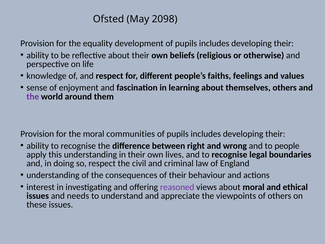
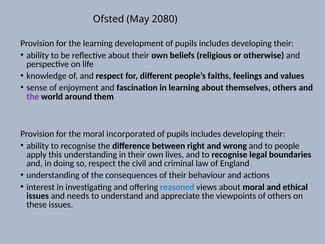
2098: 2098 -> 2080 (165, 19)
the equality: equality -> learning (98, 43)
communities: communities -> incorporated (131, 134)
reasoned colour: purple -> blue (177, 187)
